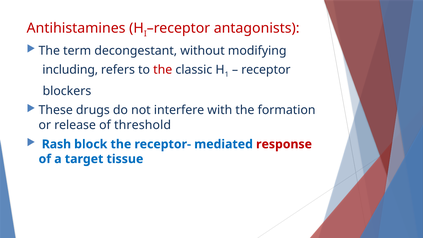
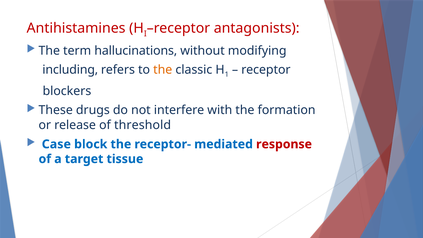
decongestant: decongestant -> hallucinations (136, 51)
the colour: red -> orange (163, 70)
Rash: Rash -> Case (56, 144)
